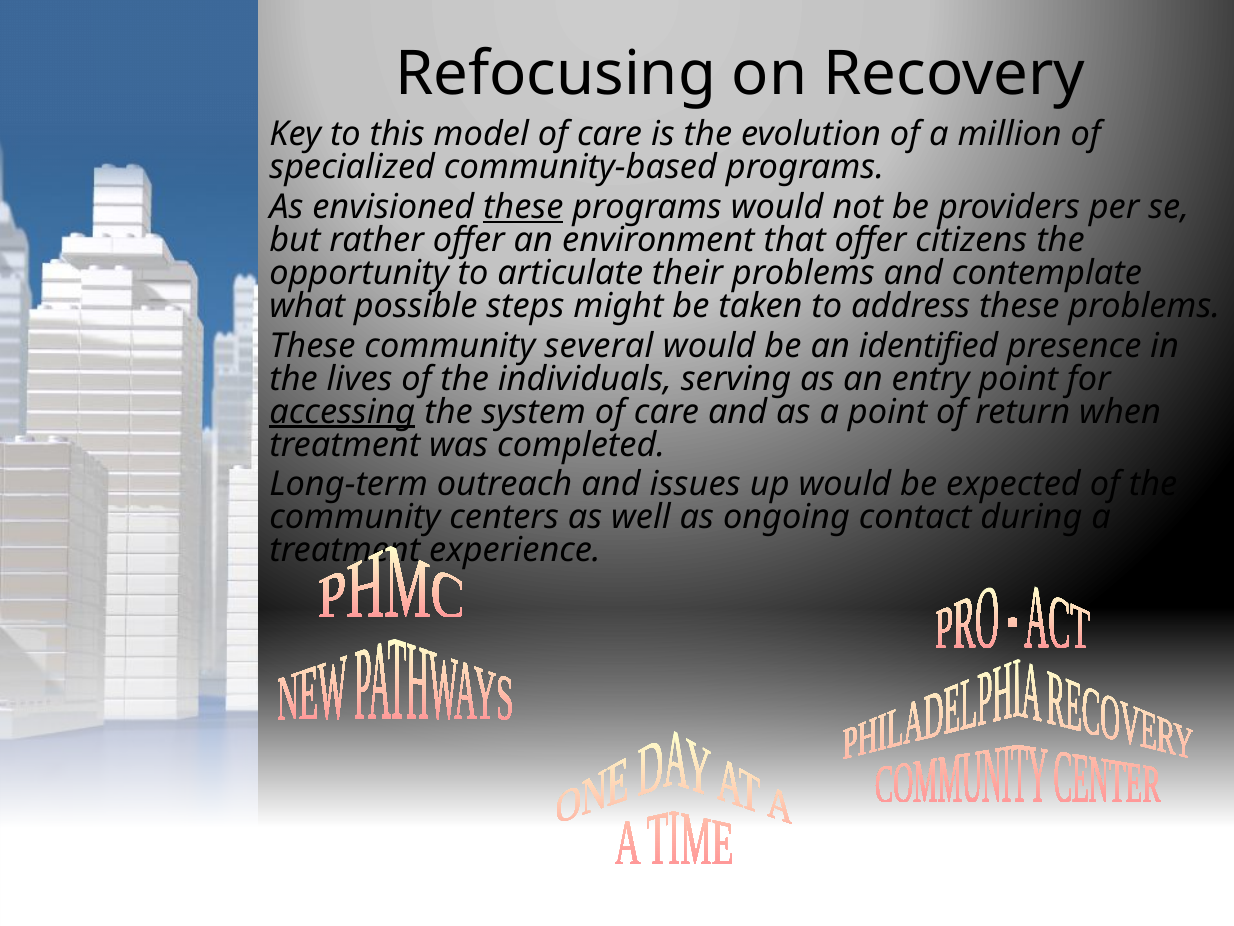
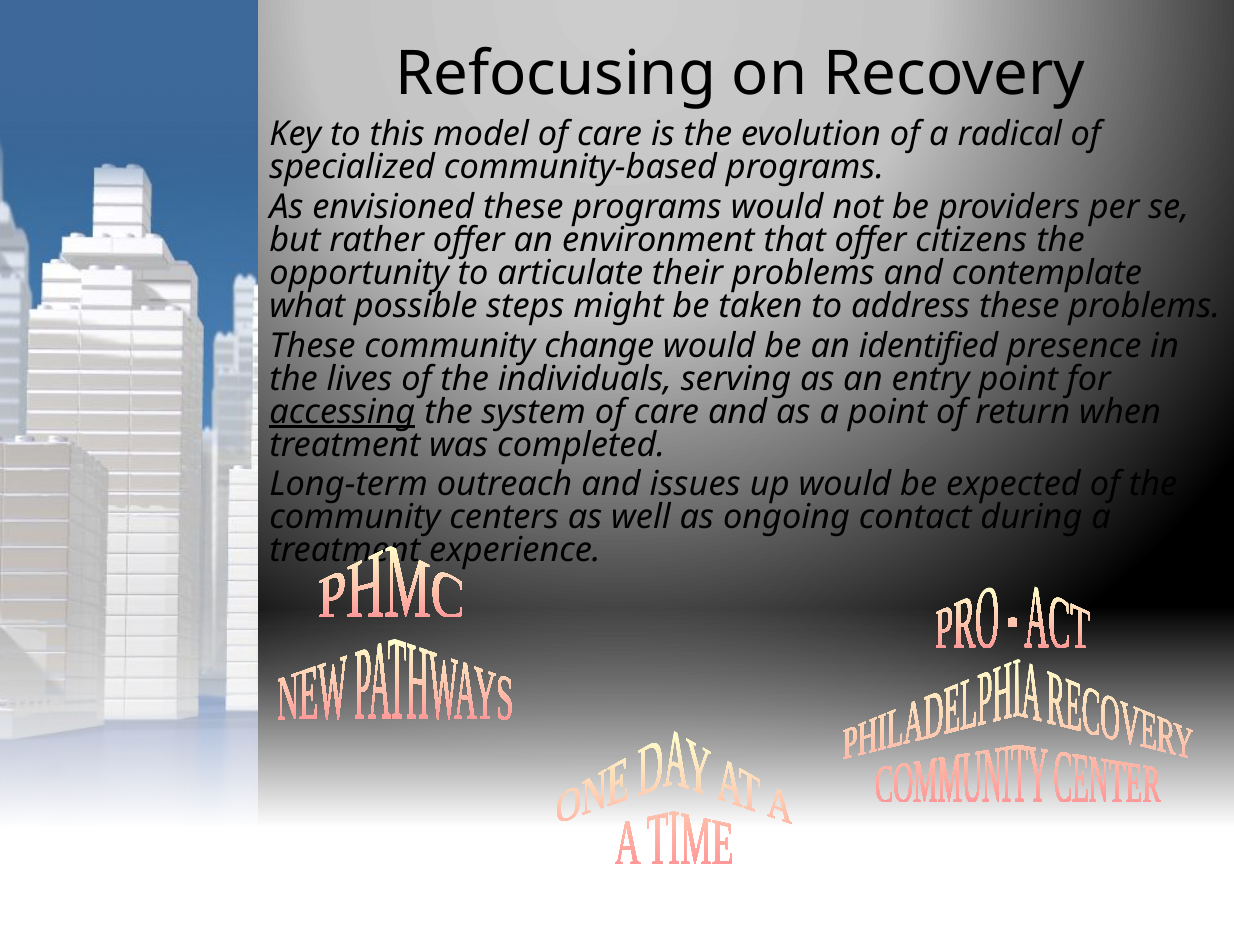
million: million -> radical (1010, 134)
these underline: present -> none (523, 207)
several: several -> change (599, 346)
